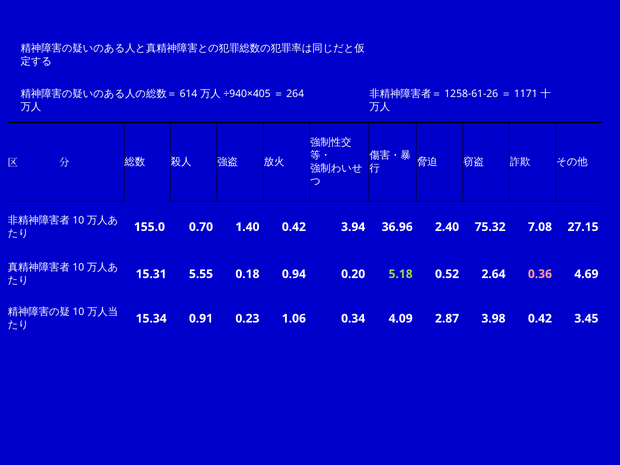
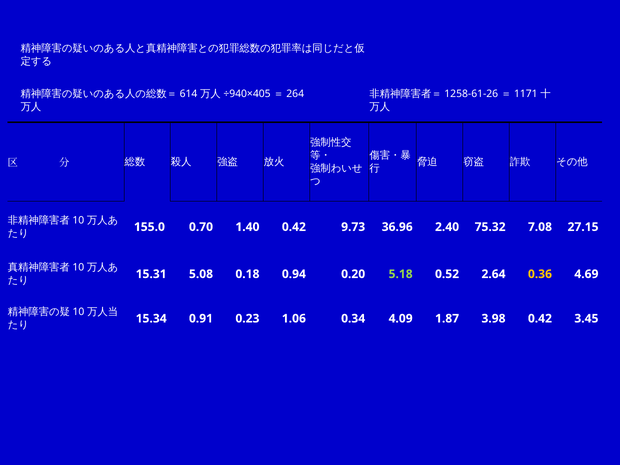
3.94: 3.94 -> 9.73 (353, 227)
5.55: 5.55 -> 5.08 (201, 274)
0.36 colour: pink -> yellow (540, 274)
2.87: 2.87 -> 1.87 (447, 319)
